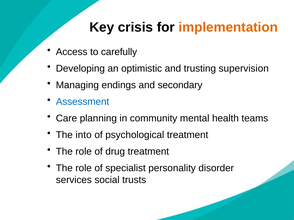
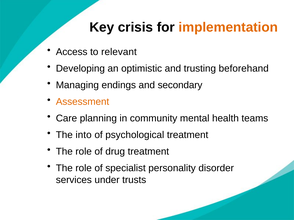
carefully: carefully -> relevant (119, 52)
supervision: supervision -> beforehand (244, 69)
Assessment colour: blue -> orange (83, 102)
social: social -> under (107, 180)
